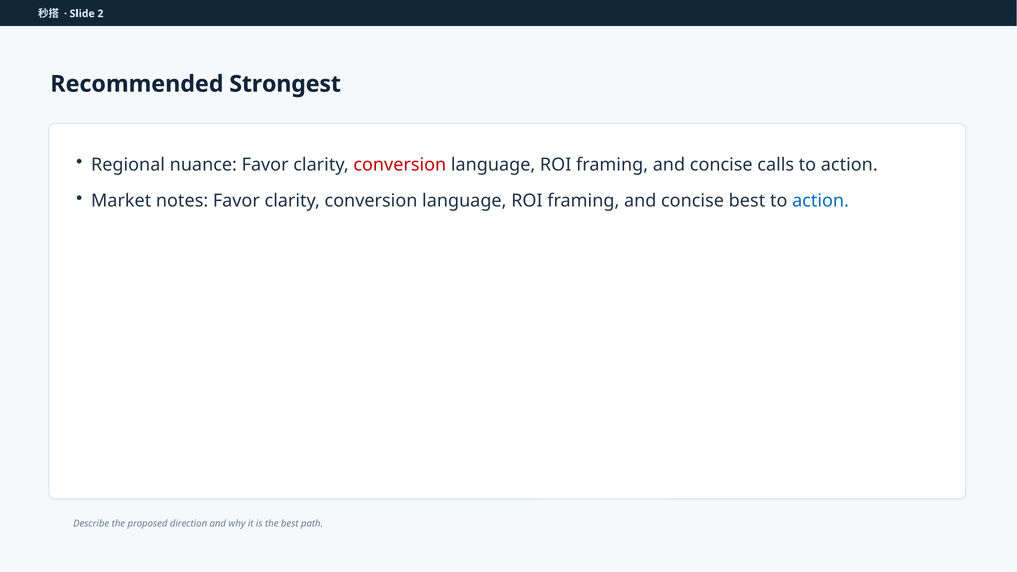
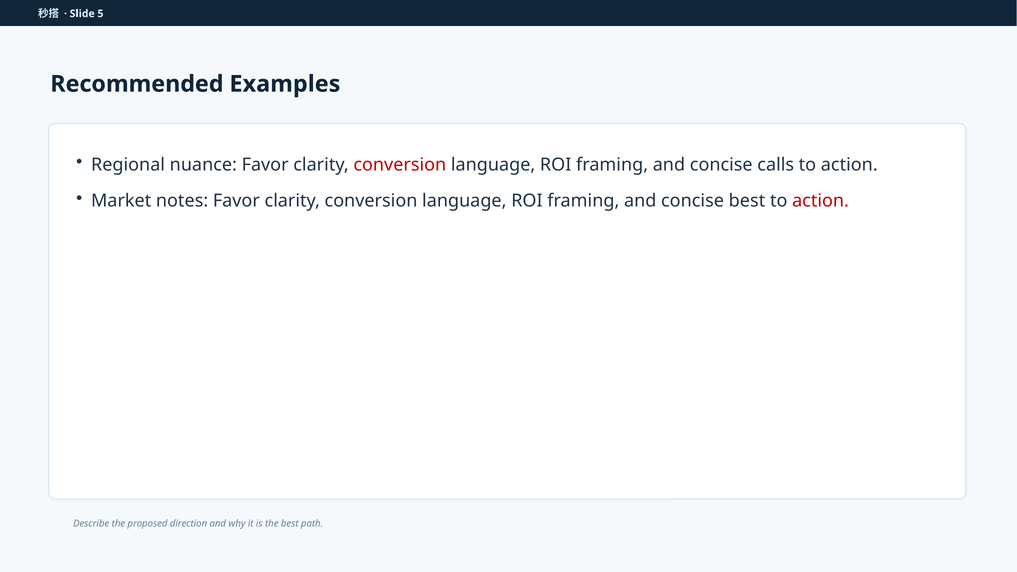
2: 2 -> 5 (100, 14)
Strongest: Strongest -> Examples (285, 84)
action colour: blue -> red (821, 201)
